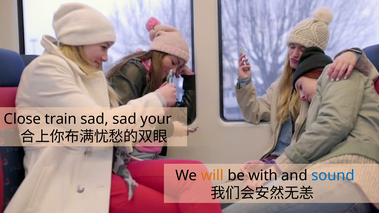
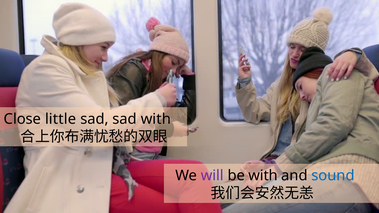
train: train -> little (61, 119)
sad your: your -> with (156, 119)
will colour: orange -> purple (212, 176)
